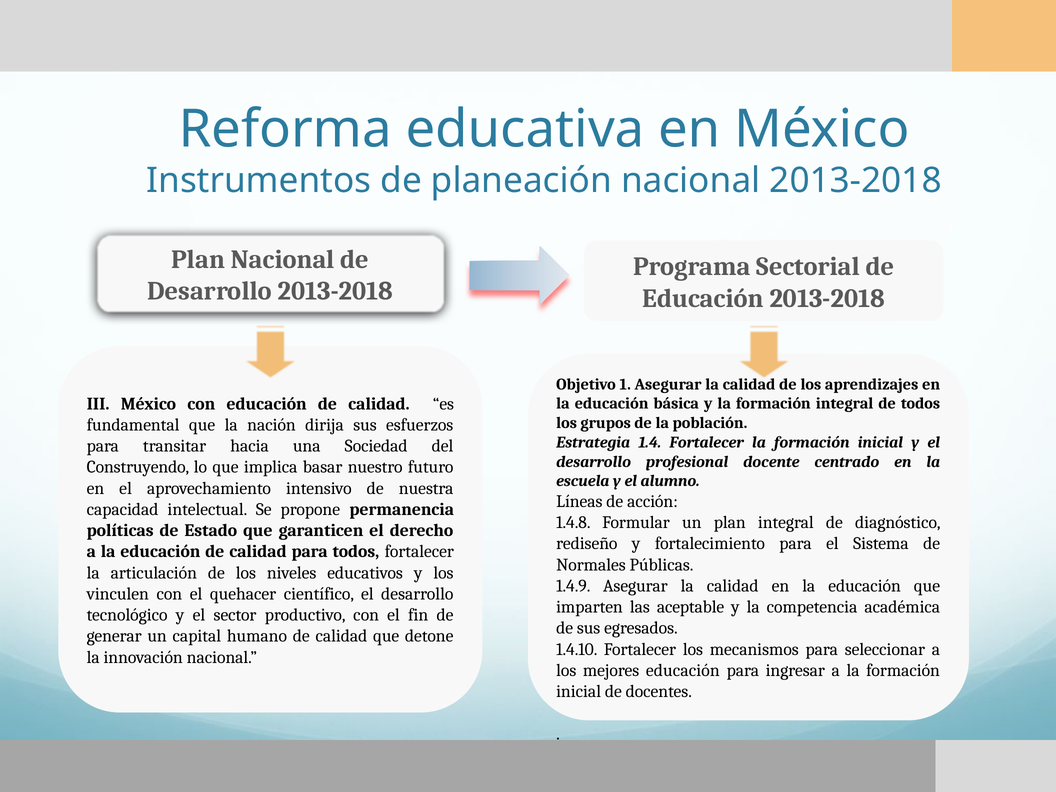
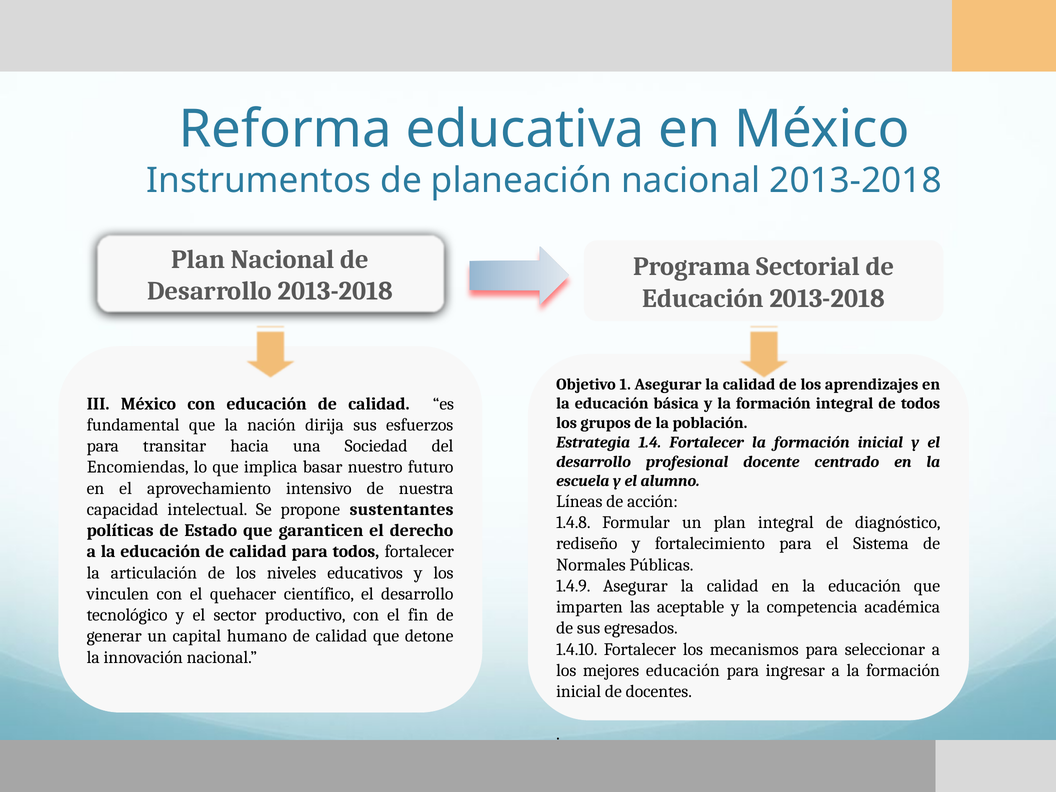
Construyendo: Construyendo -> Encomiendas (138, 467)
permanencia: permanencia -> sustentantes (402, 509)
